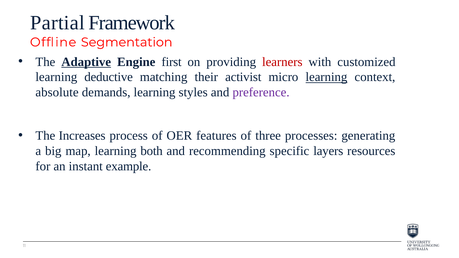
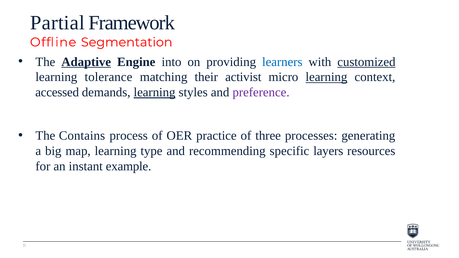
first: first -> into (172, 62)
learners colour: red -> blue (282, 62)
customized underline: none -> present (366, 62)
deductive: deductive -> tolerance (108, 77)
absolute: absolute -> accessed (57, 92)
learning underline: none -> present (155, 92)
Increases: Increases -> Contains (82, 136)
features: features -> practice (216, 136)
both: both -> type (151, 151)
